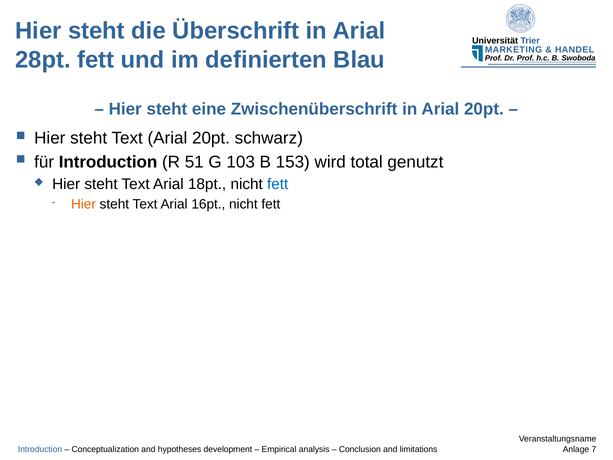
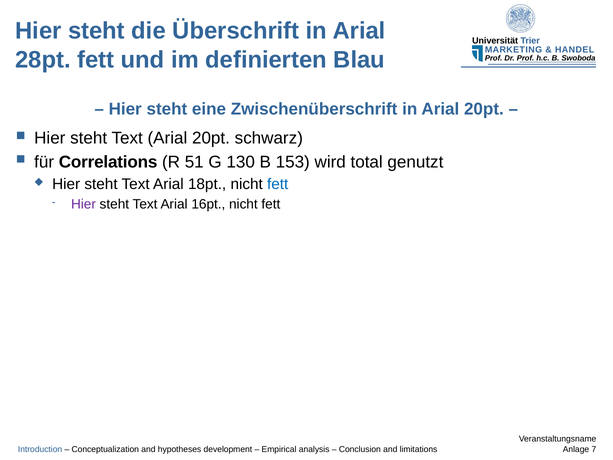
für Introduction: Introduction -> Correlations (108, 162)
103: 103 -> 130 (241, 162)
Hier colour: orange -> purple (83, 204)
